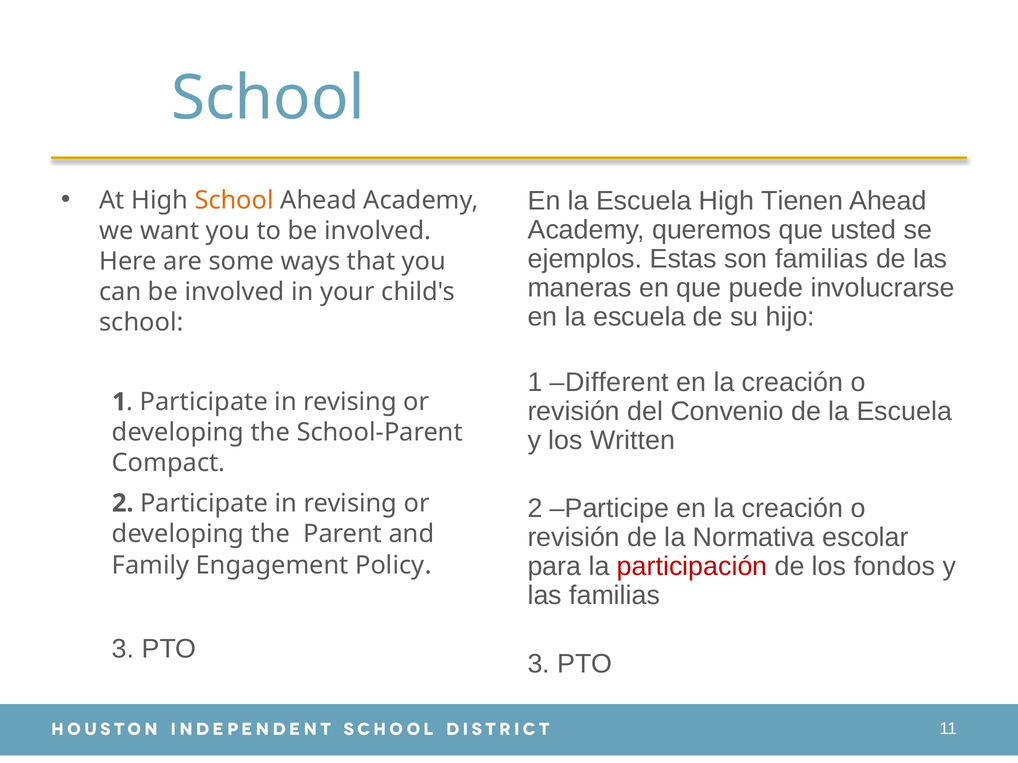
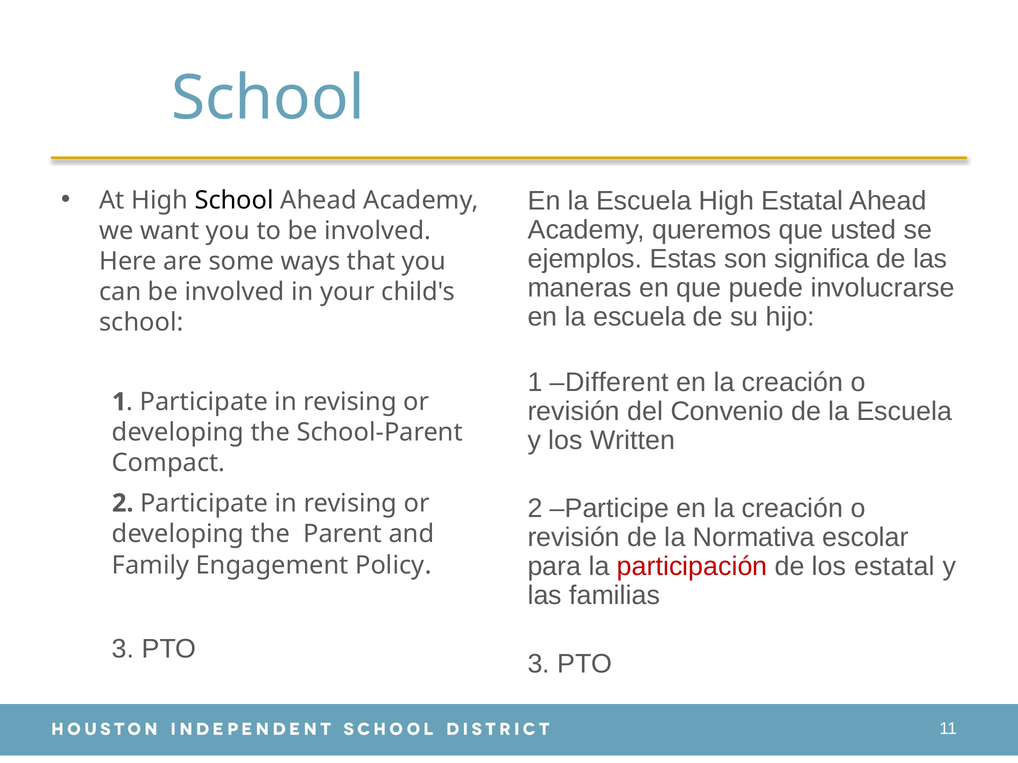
School colour: orange -> black (234, 200)
High Tienen: Tienen -> Estatal (802, 201)
son familias: familias -> significa (822, 259)
los fondos: fondos -> estatal (894, 567)
